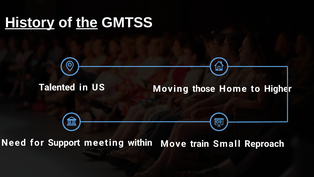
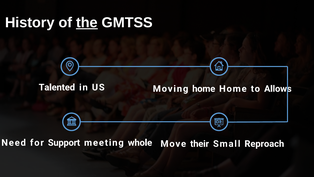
History underline: present -> none (30, 22)
Moving those: those -> home (204, 89)
Higher: Higher -> Allows (278, 89)
within: within -> whole (140, 142)
train: train -> their (200, 143)
